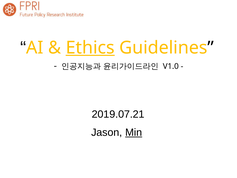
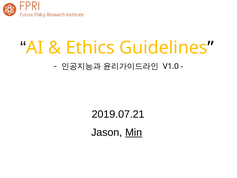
Ethics underline: present -> none (90, 48)
